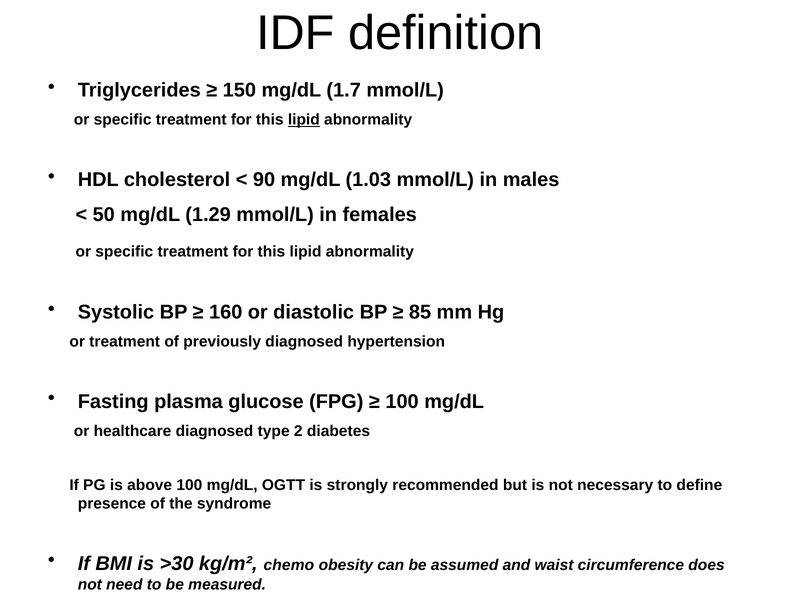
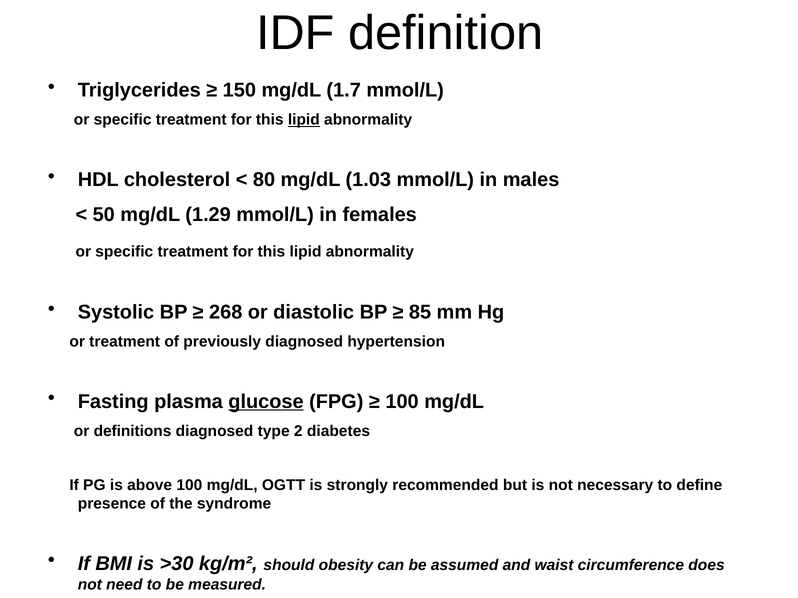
90: 90 -> 80 (264, 180)
160: 160 -> 268 (226, 313)
glucose underline: none -> present (266, 402)
healthcare: healthcare -> definitions (133, 431)
chemo: chemo -> should (289, 565)
